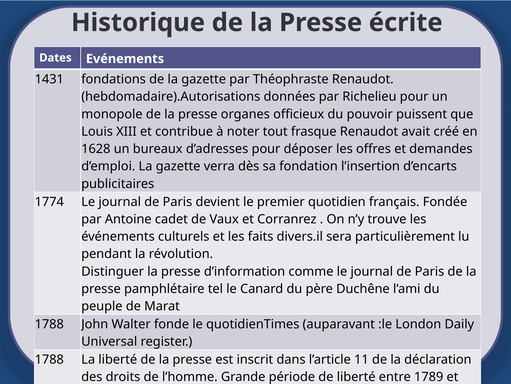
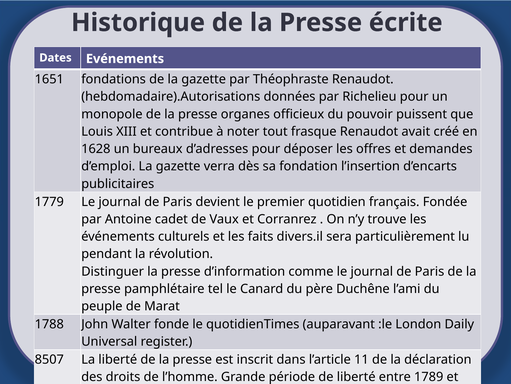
1431: 1431 -> 1651 (49, 79)
1774: 1774 -> 1779 (49, 201)
1788: 1788 -> 8507 (49, 359)
